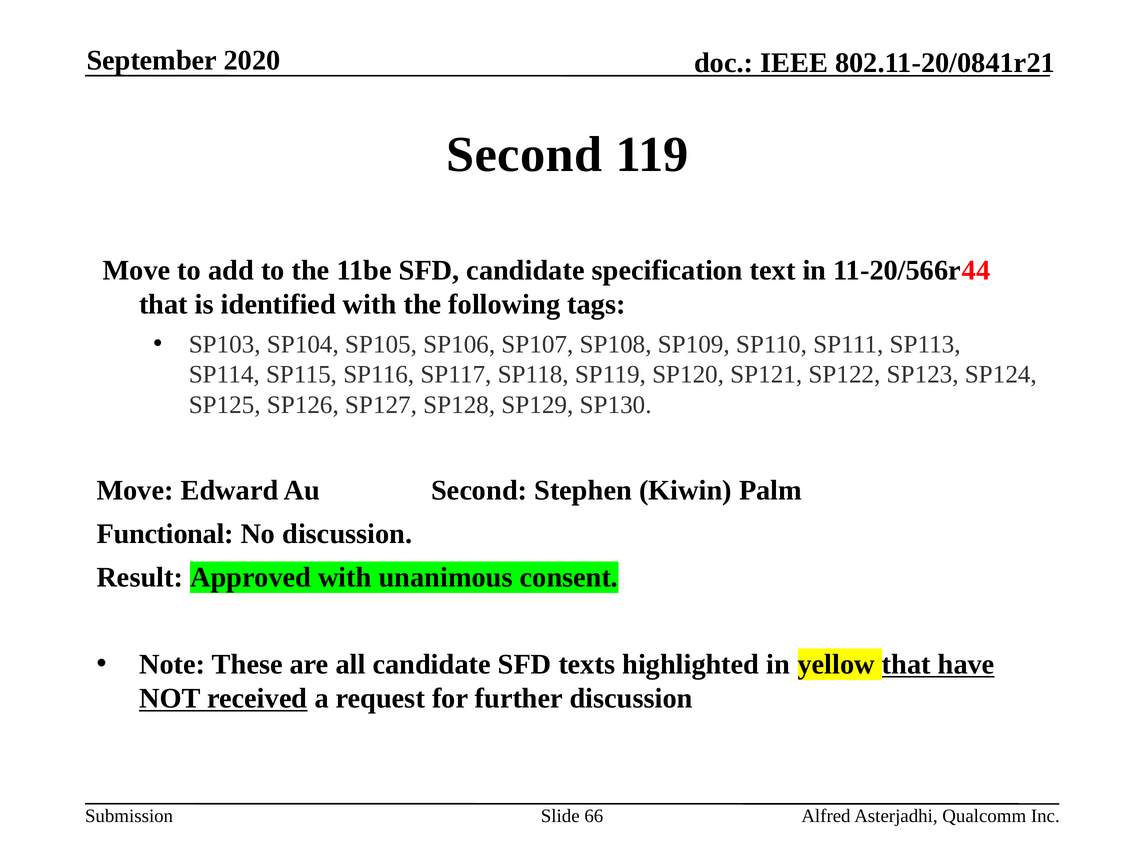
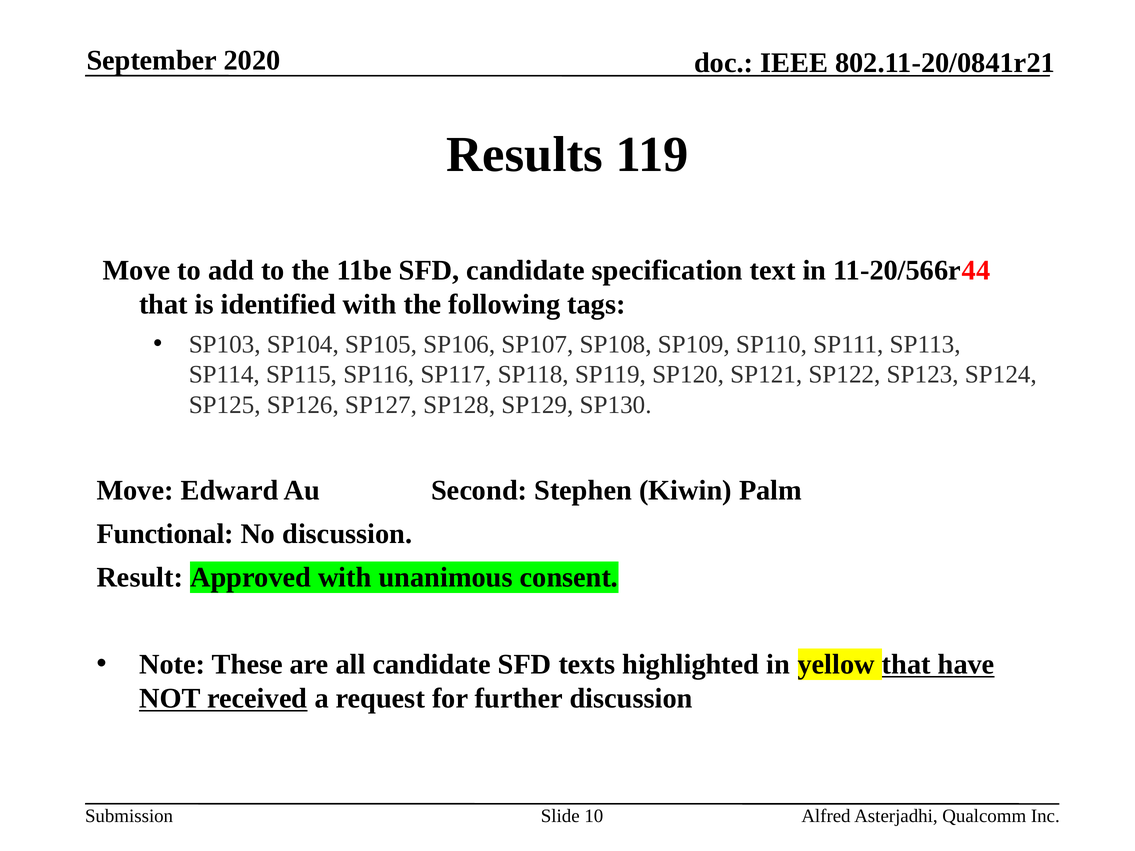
Second: Second -> Results (524, 155)
66: 66 -> 10 (594, 816)
